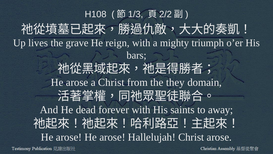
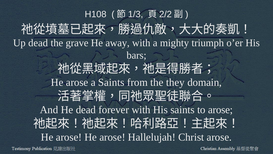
Up lives: lives -> dead (38, 43)
reign: reign -> away (118, 43)
a Christ: Christ -> Saints (111, 82)
to away: away -> arose (221, 110)
